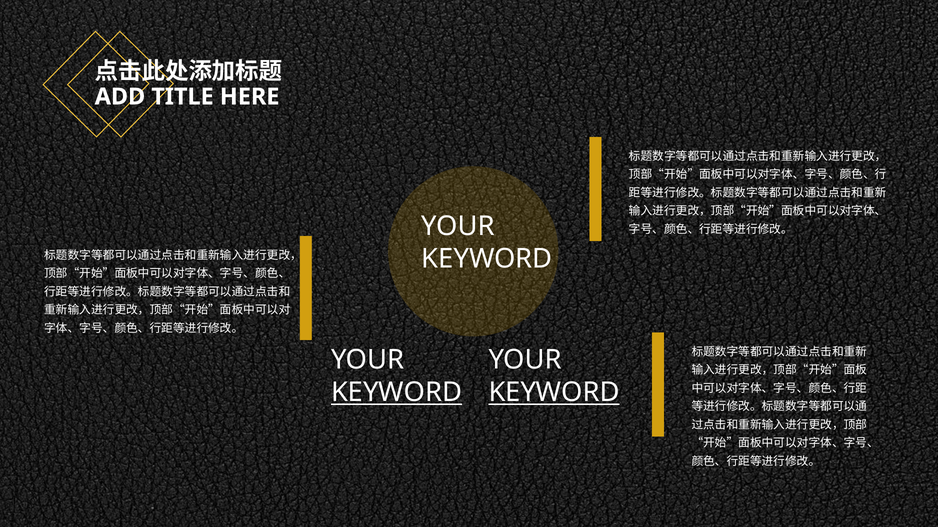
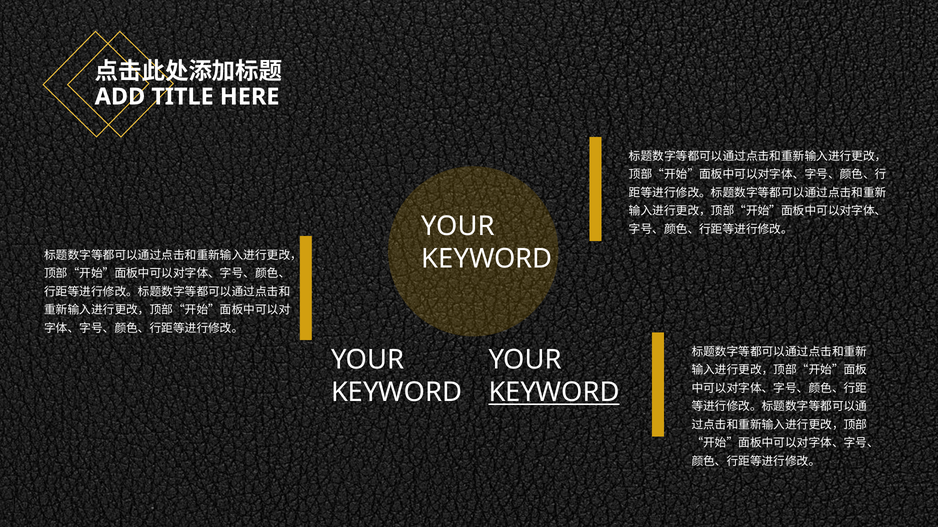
KEYWORD underline: present -> none (397, 393)
